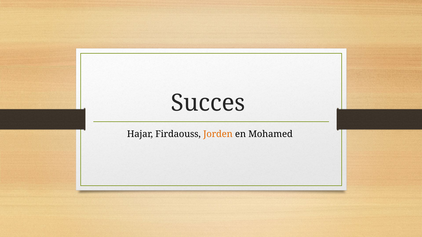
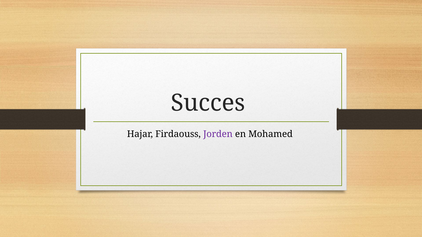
Jorden colour: orange -> purple (218, 134)
